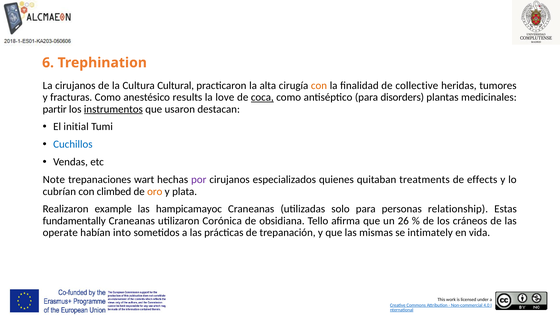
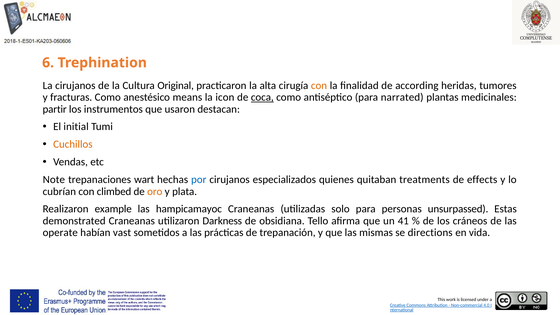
Cultural: Cultural -> Original (176, 85)
collective: collective -> according (417, 85)
results: results -> means (187, 97)
love: love -> icon (225, 97)
disorders: disorders -> narrated (402, 97)
instrumentos underline: present -> none (113, 109)
Cuchillos colour: blue -> orange (73, 144)
por colour: purple -> blue (199, 180)
relationship: relationship -> unsurpassed (458, 209)
fundamentally: fundamentally -> demonstrated (74, 221)
Corónica: Corónica -> Darkness (222, 221)
26: 26 -> 41 (403, 221)
into: into -> vast (122, 233)
intimately: intimately -> directions (430, 233)
